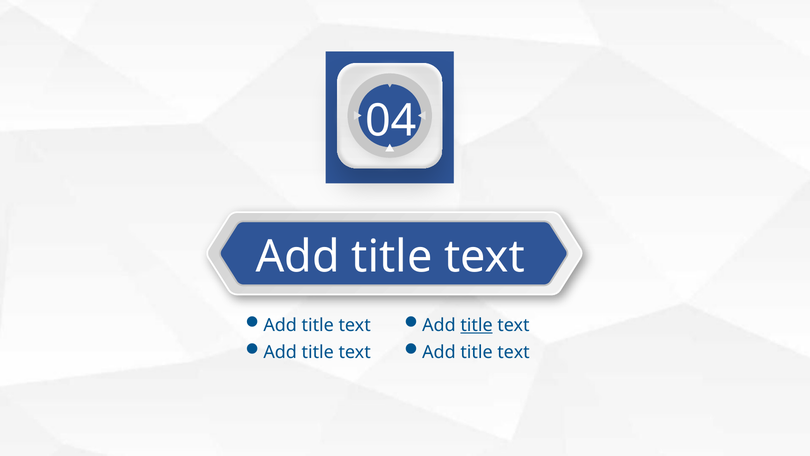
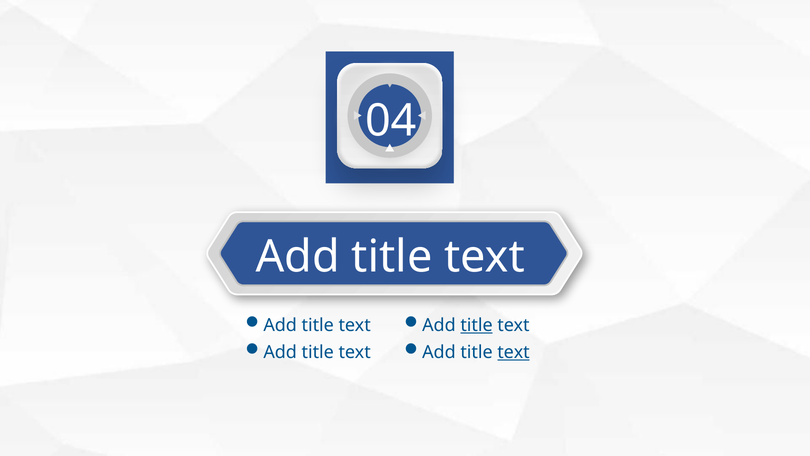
text underline: none -> present (514, 352)
